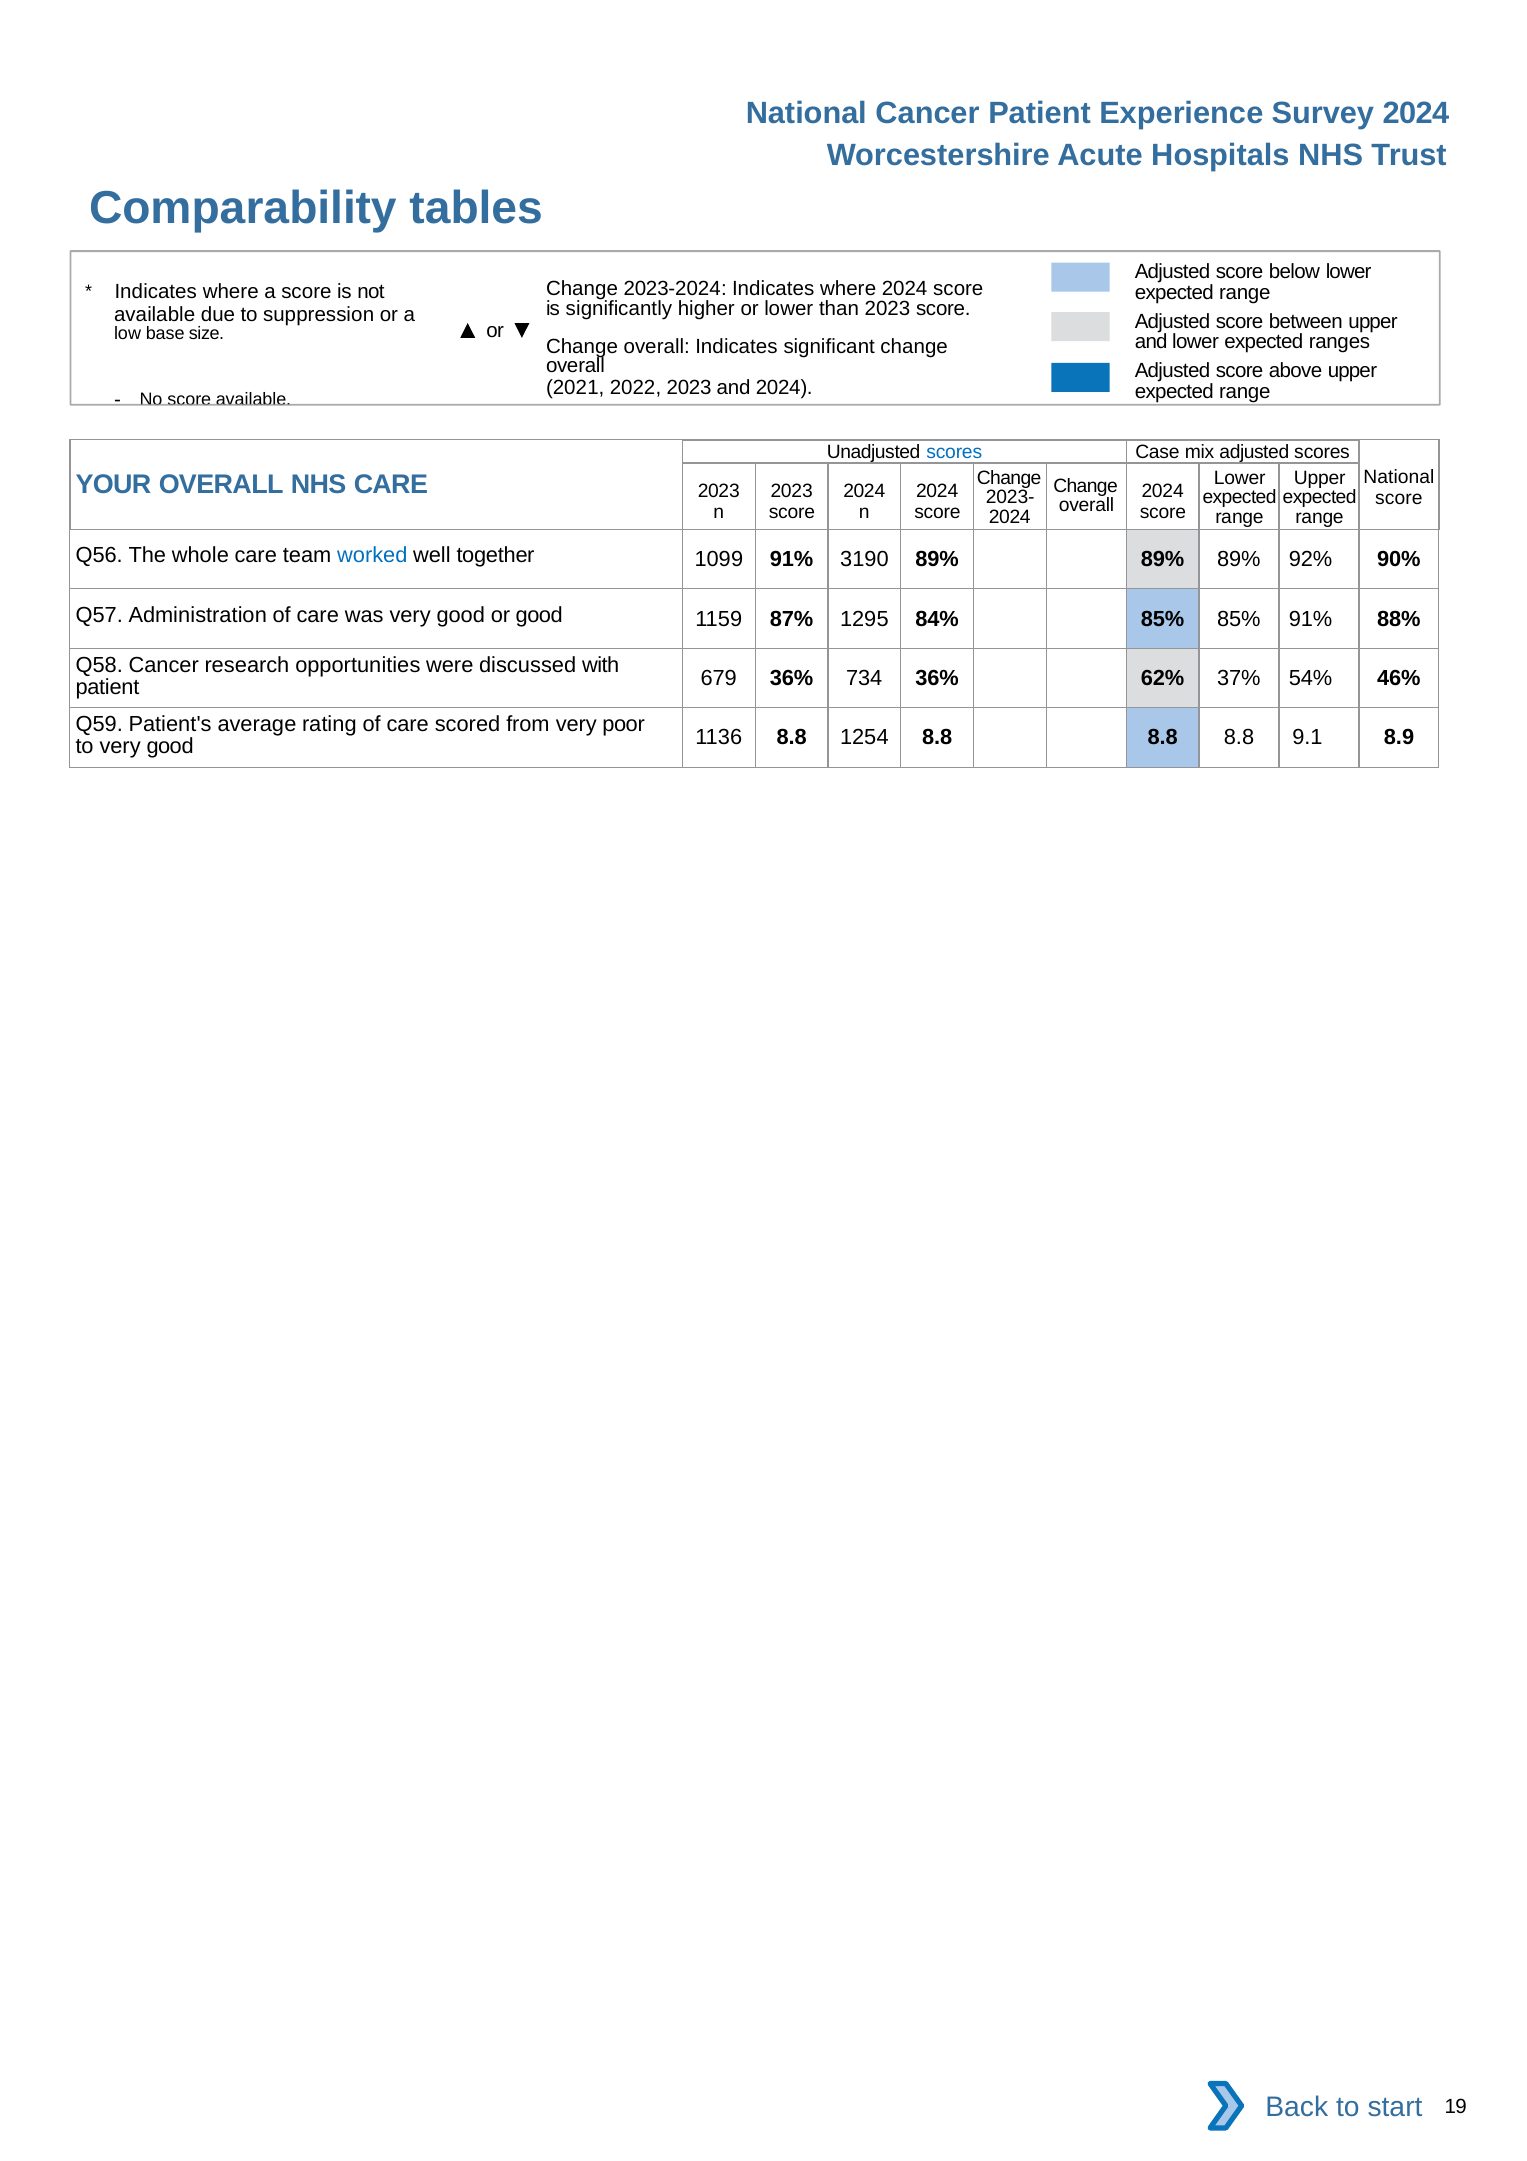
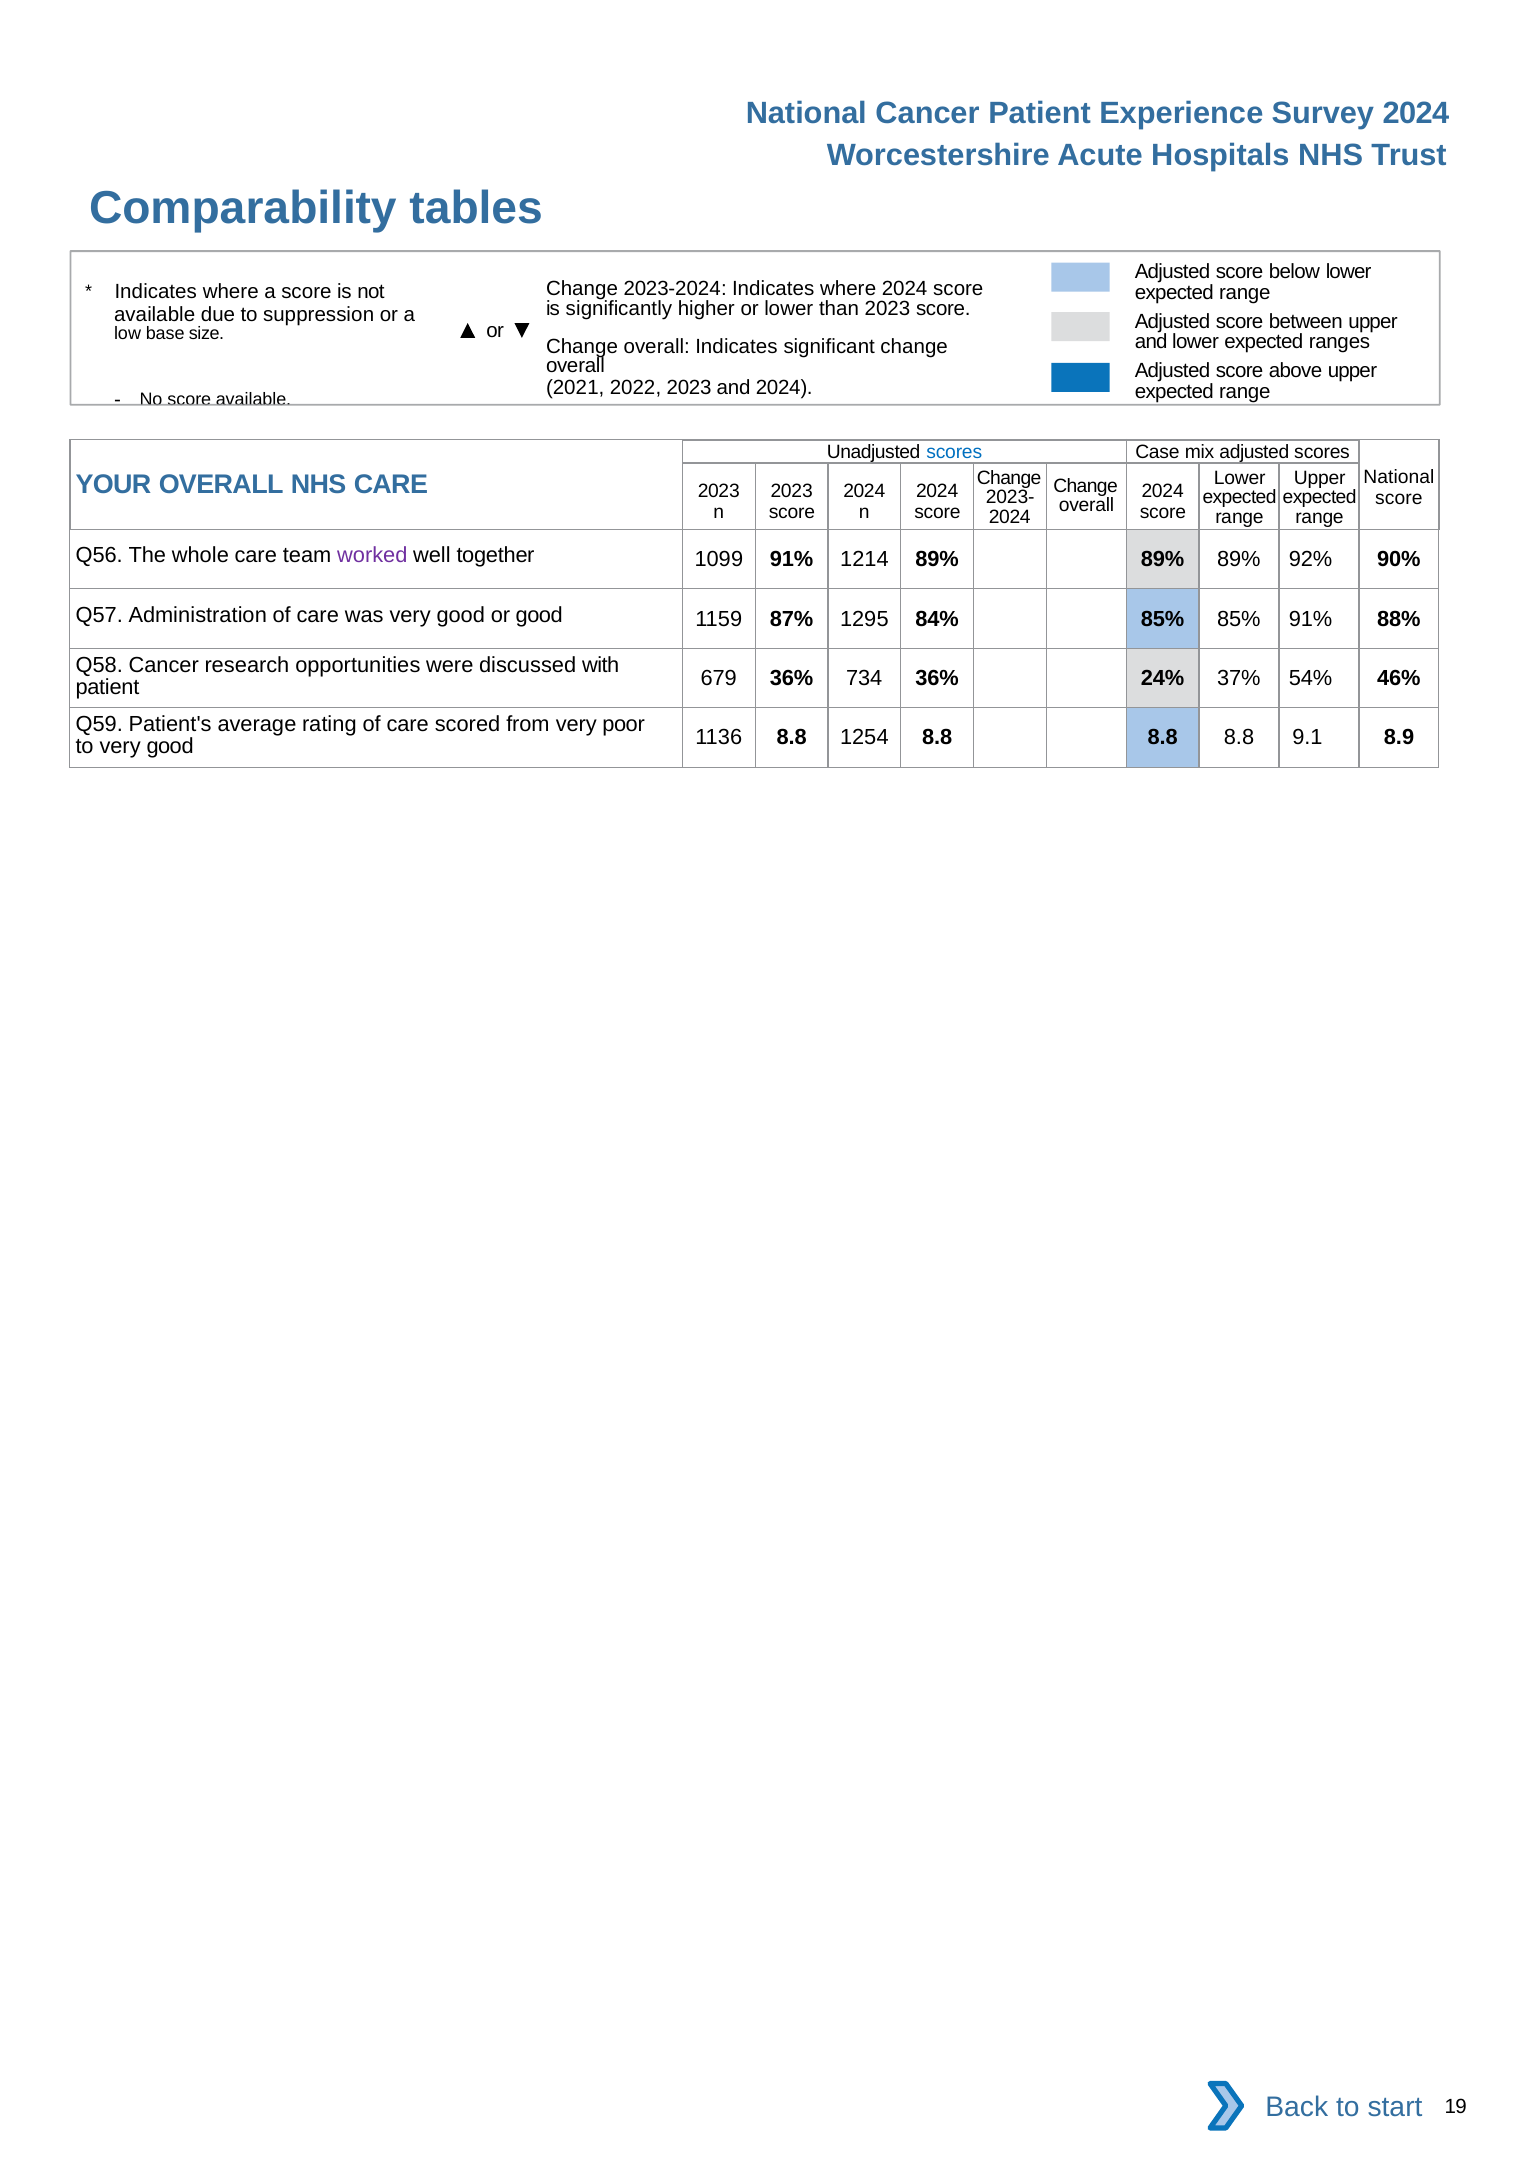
worked colour: blue -> purple (372, 556)
3190: 3190 -> 1214 (864, 560)
62%: 62% -> 24% (1163, 678)
